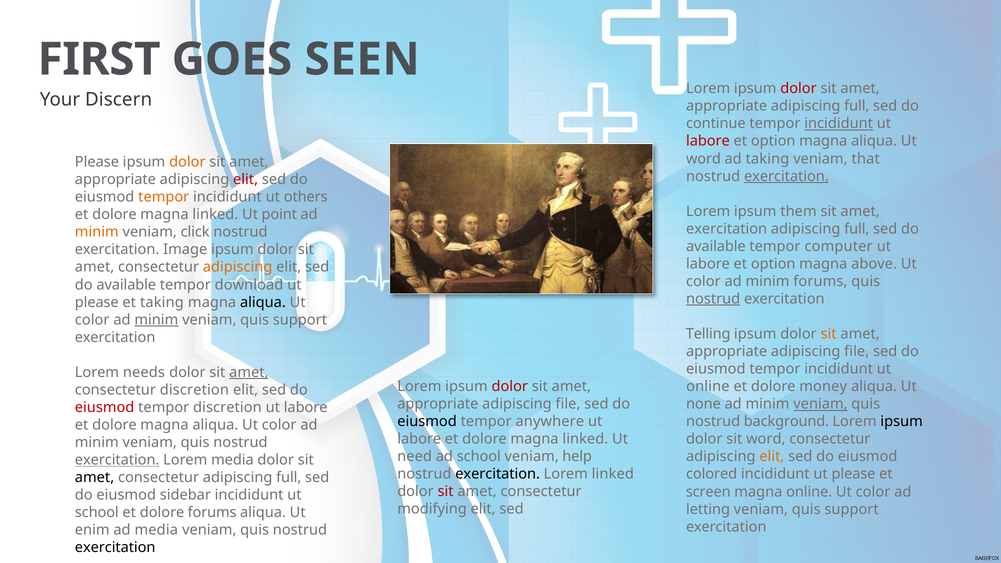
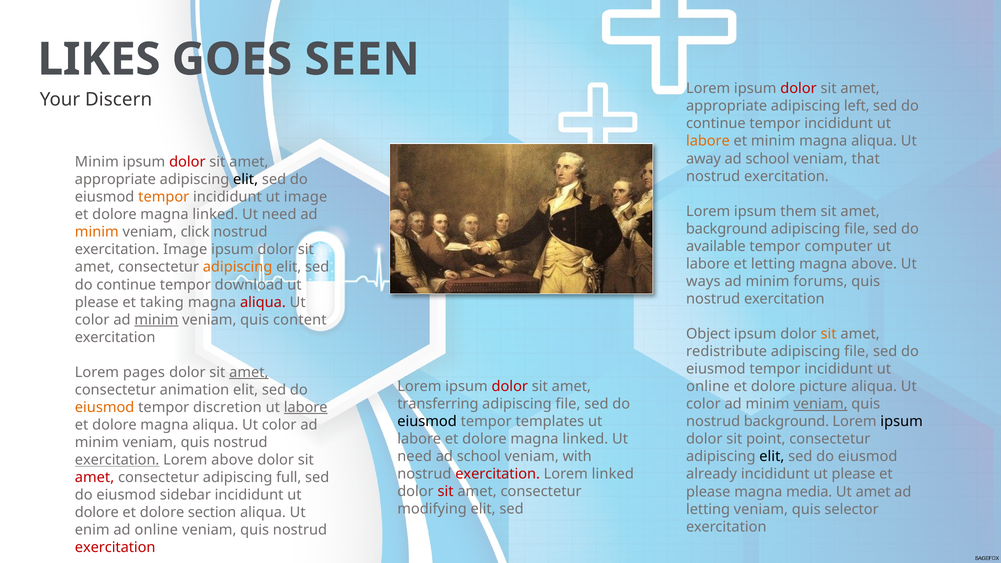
FIRST: FIRST -> LIKES (99, 59)
full: full -> left (857, 106)
incididunt underline: present -> none (839, 124)
labore colour: red -> orange (708, 141)
option: option -> minim (773, 141)
word: word -> away (703, 159)
taking: taking -> school (768, 159)
Please: Please -> Minim (97, 162)
dolor colour: orange -> red (187, 162)
exercitation underline: present -> none (786, 176)
elit colour: red -> black (246, 180)
ut others: others -> image (306, 197)
point: point -> need (279, 215)
exercitation: exercitation -> background (727, 229)
full: full -> file (857, 229)
option: option -> letting (773, 264)
color: color -> ways (703, 281)
available: available -> continue (126, 285)
nostrud underline: present -> none (713, 299)
aliqua colour: black -> red (263, 302)
support: support -> content (300, 320)
Telling: Telling -> Object (708, 334)
appropriate: appropriate -> redistribute (727, 352)
needs: needs -> pages (144, 372)
money: money -> picture (823, 387)
consectetur discretion: discretion -> animation (194, 390)
appropriate: appropriate -> transferring (438, 404)
none: none -> color (703, 404)
eiusmod colour: red -> orange (105, 407)
labore underline: none -> present (306, 407)
anywhere: anywhere -> templates (550, 422)
sit word: word -> point (766, 439)
help: help -> with (577, 457)
elit colour: orange -> black (772, 457)
Lorem media: media -> above (232, 460)
exercitation colour: black -> red (498, 474)
colored: colored -> already (712, 474)
amet colour: black -> red (95, 478)
screen: screen -> please (708, 492)
magna online: online -> media (809, 492)
color: color -> amet (873, 492)
support: support -> selector (852, 509)
school: school -> dolore (97, 513)
dolore forums: forums -> section (212, 513)
ad media: media -> online (156, 530)
exercitation colour: black -> red (115, 548)
